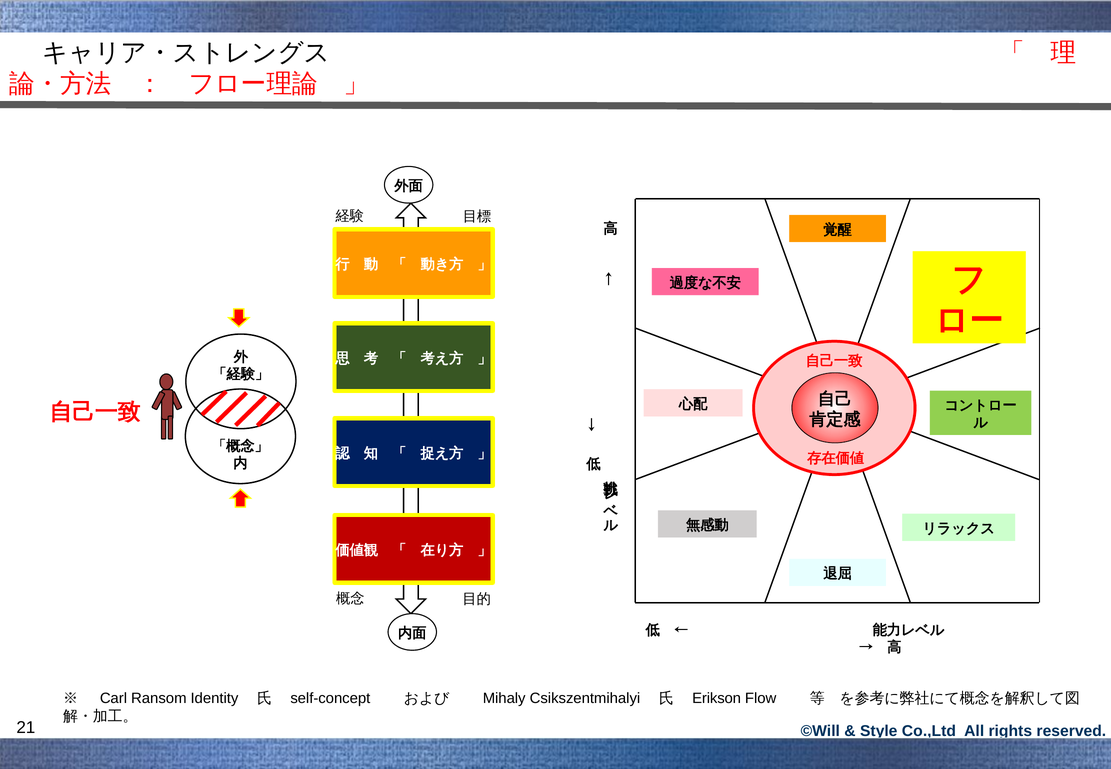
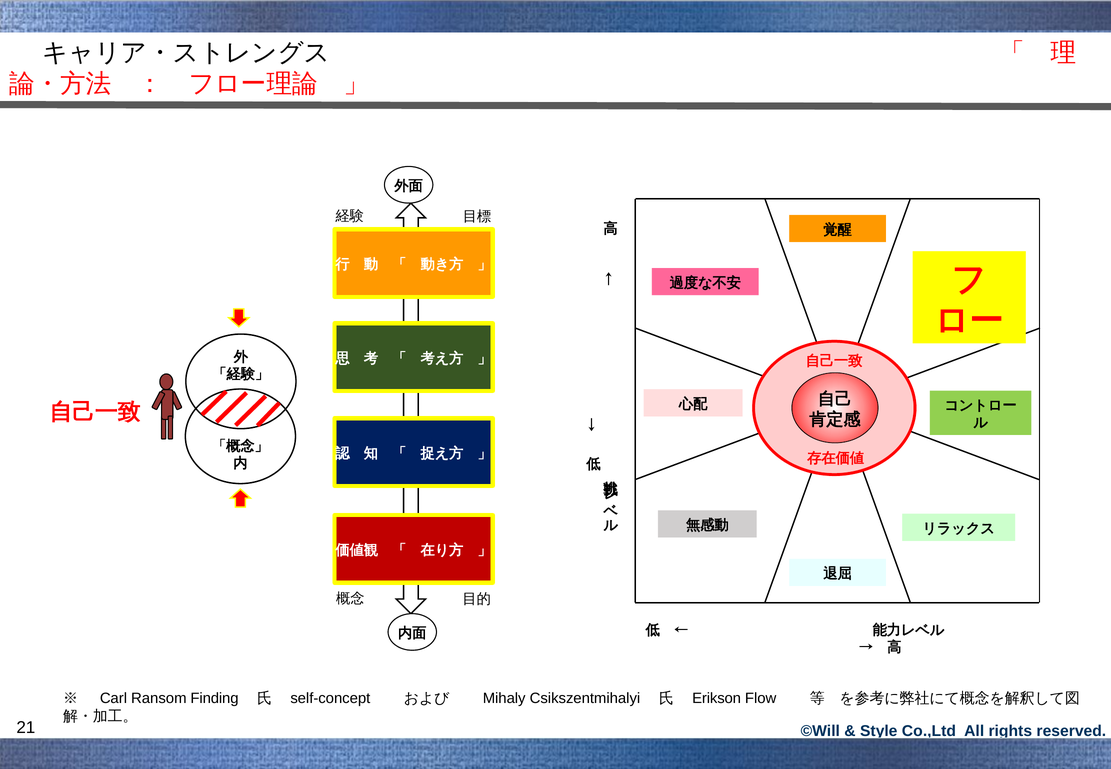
Identity: Identity -> Finding (215, 698)
